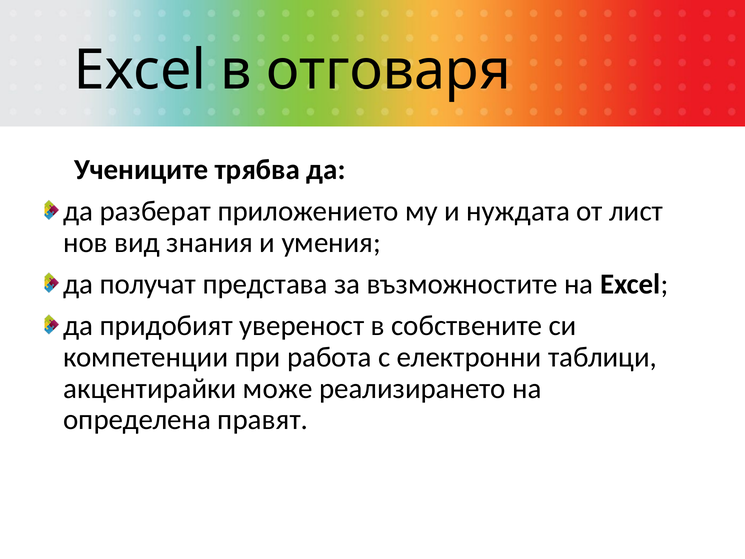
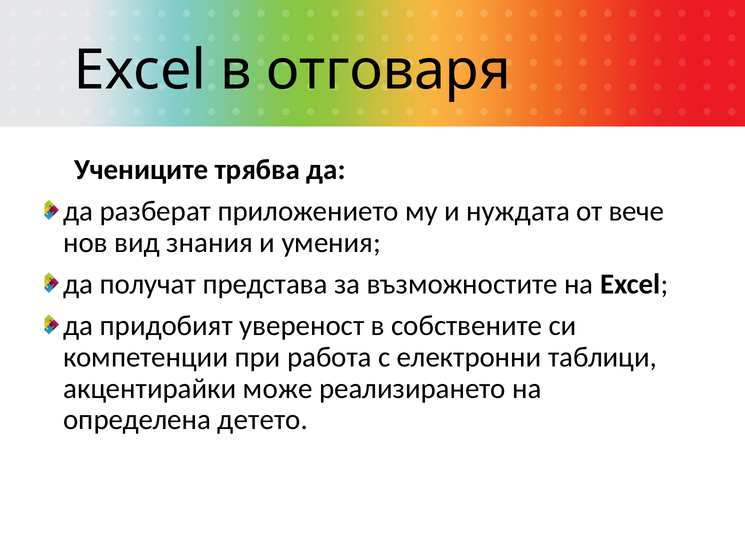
лист: лист -> вече (636, 211)
правят: правят -> детето (263, 420)
